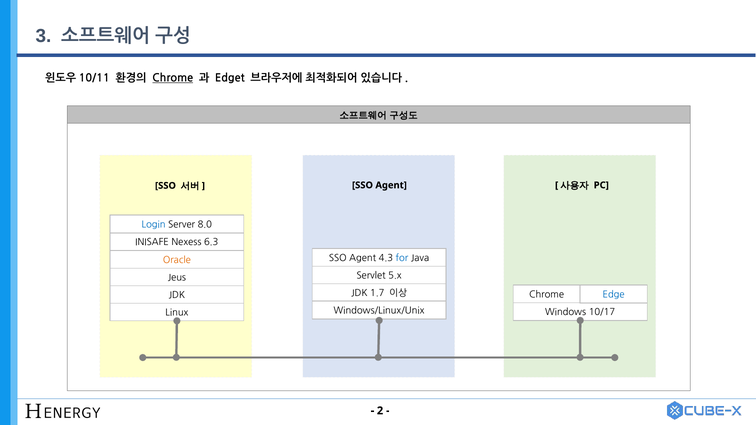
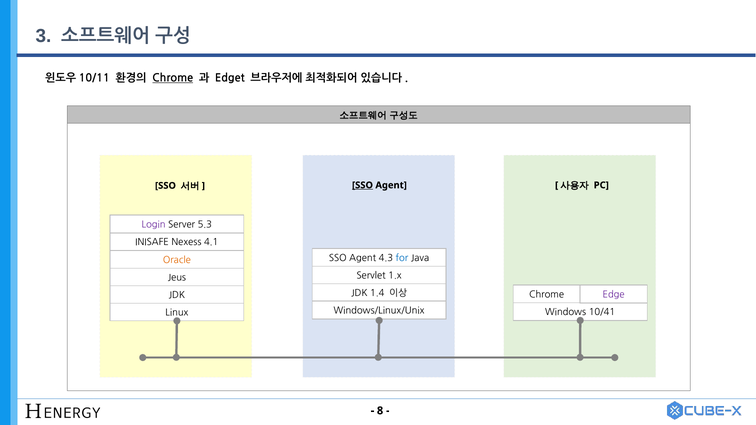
SSO underline: none -> present (362, 185)
Login colour: blue -> purple (154, 225)
8.0: 8.0 -> 5.3 (205, 225)
6.3: 6.3 -> 4.1 (211, 242)
5.x: 5.x -> 1.x (395, 276)
1.7: 1.7 -> 1.4 (377, 293)
Edge colour: blue -> purple (614, 295)
10/17: 10/17 -> 10/41 (602, 312)
2: 2 -> 8 (380, 411)
